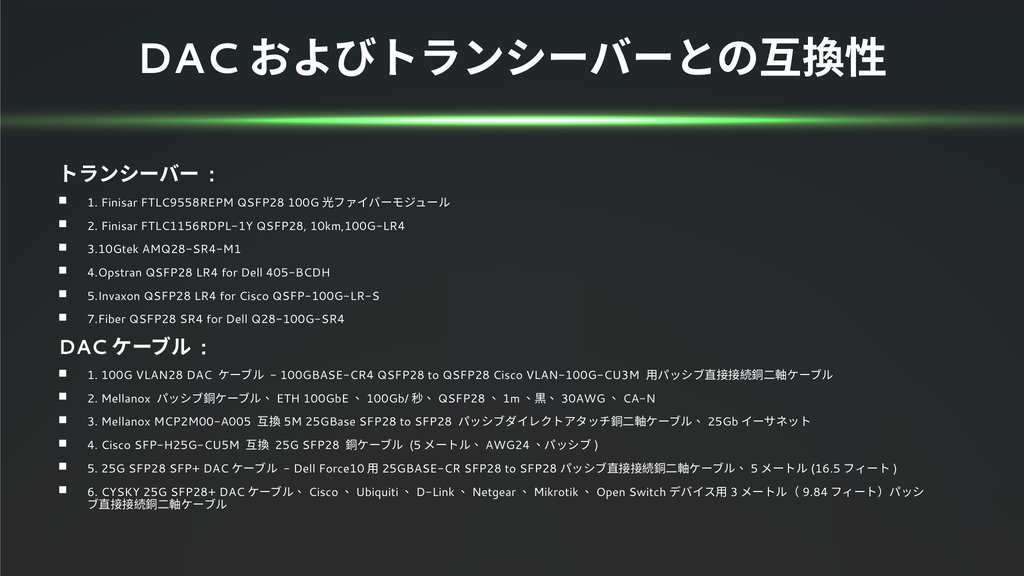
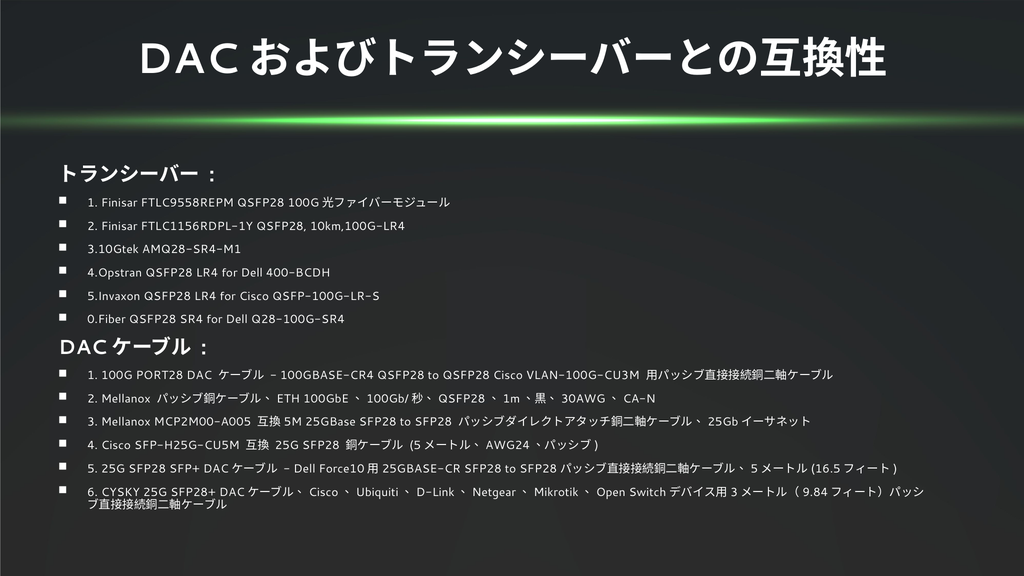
405-BCDH: 405-BCDH -> 400-BCDH (298, 273)
7.Fiber: 7.Fiber -> 0.Fiber (106, 320)
VLAN28: VLAN28 -> PORT28 (160, 375)
